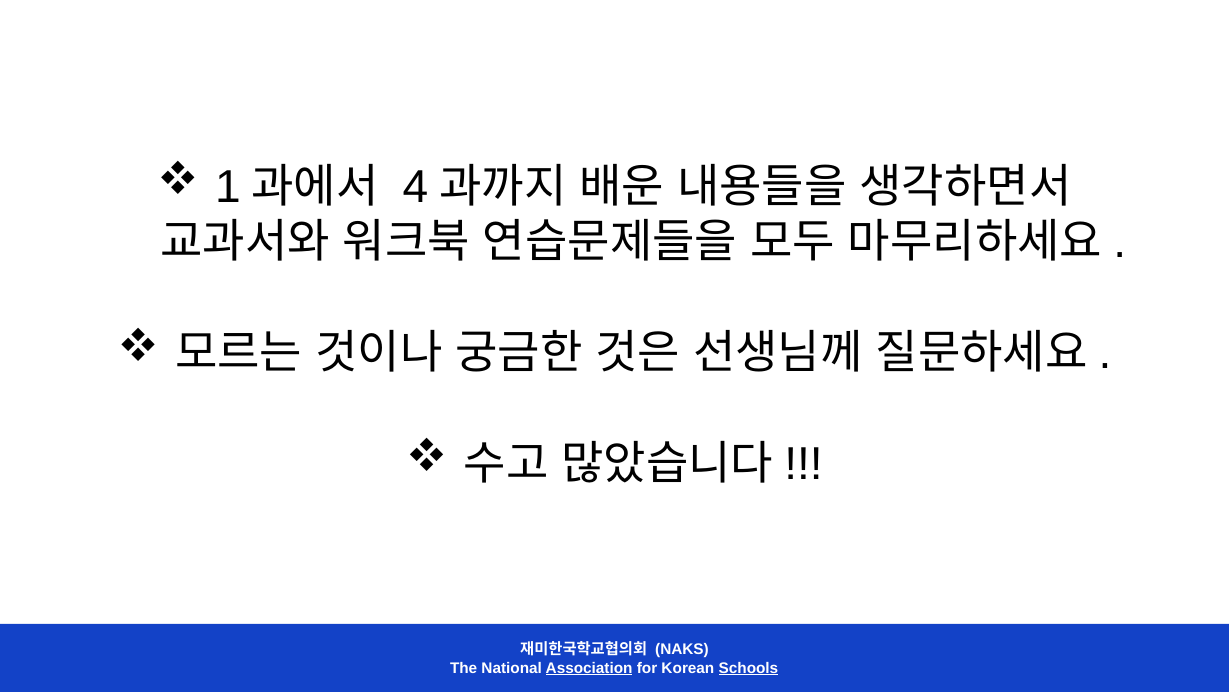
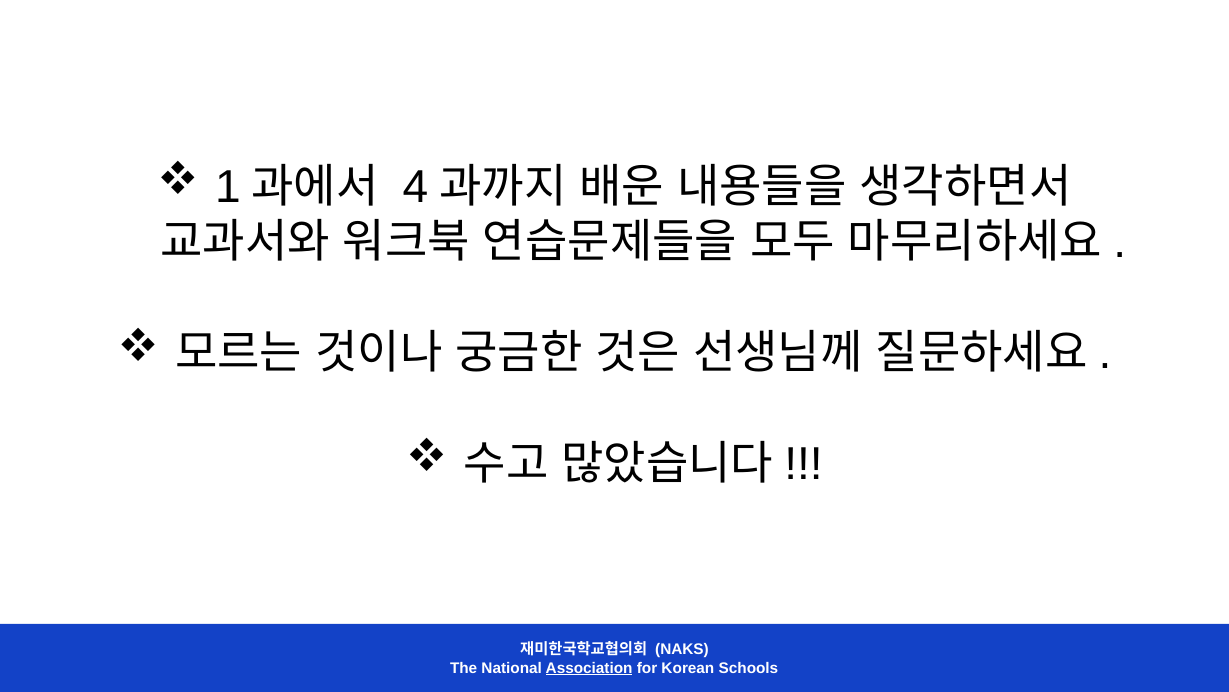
Schools underline: present -> none (748, 668)
